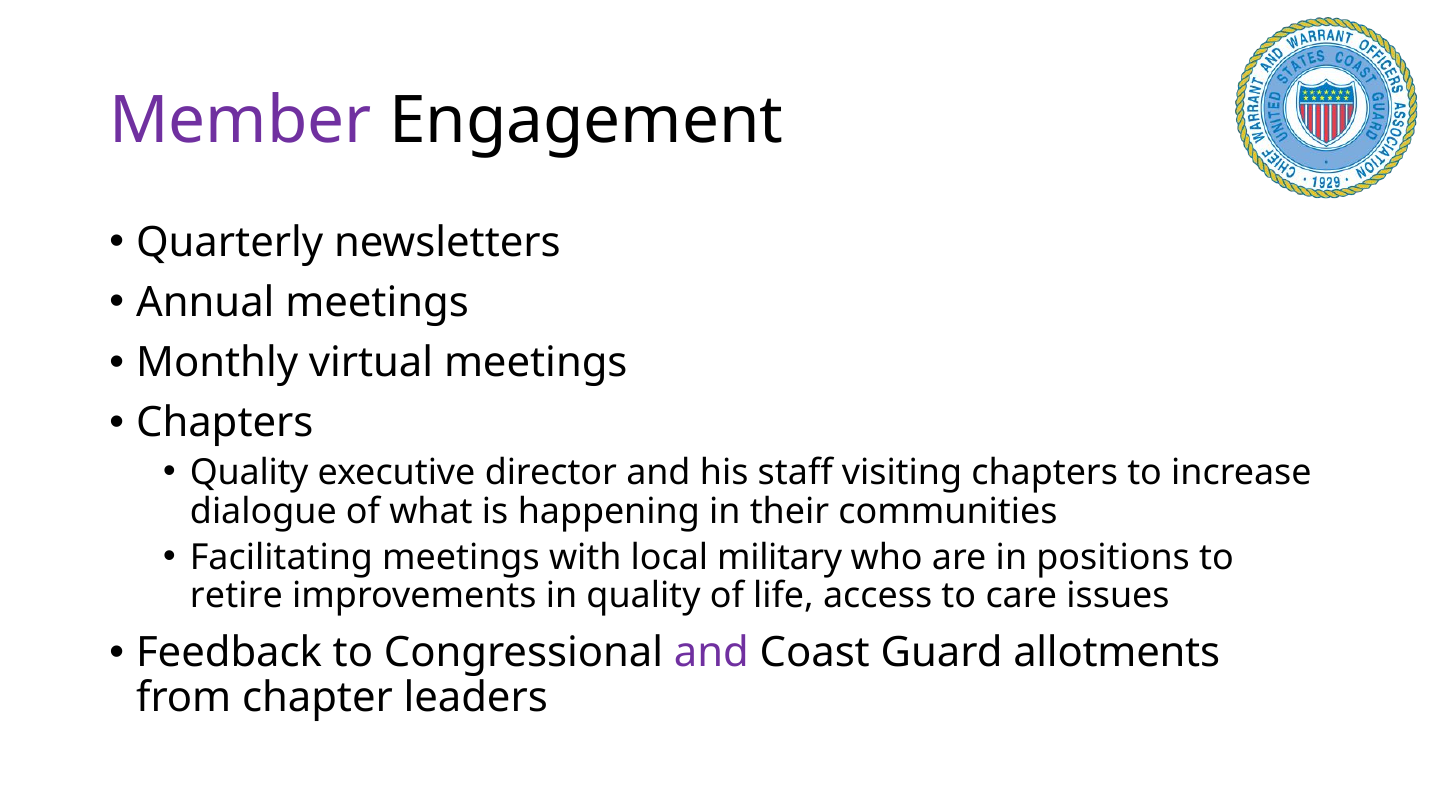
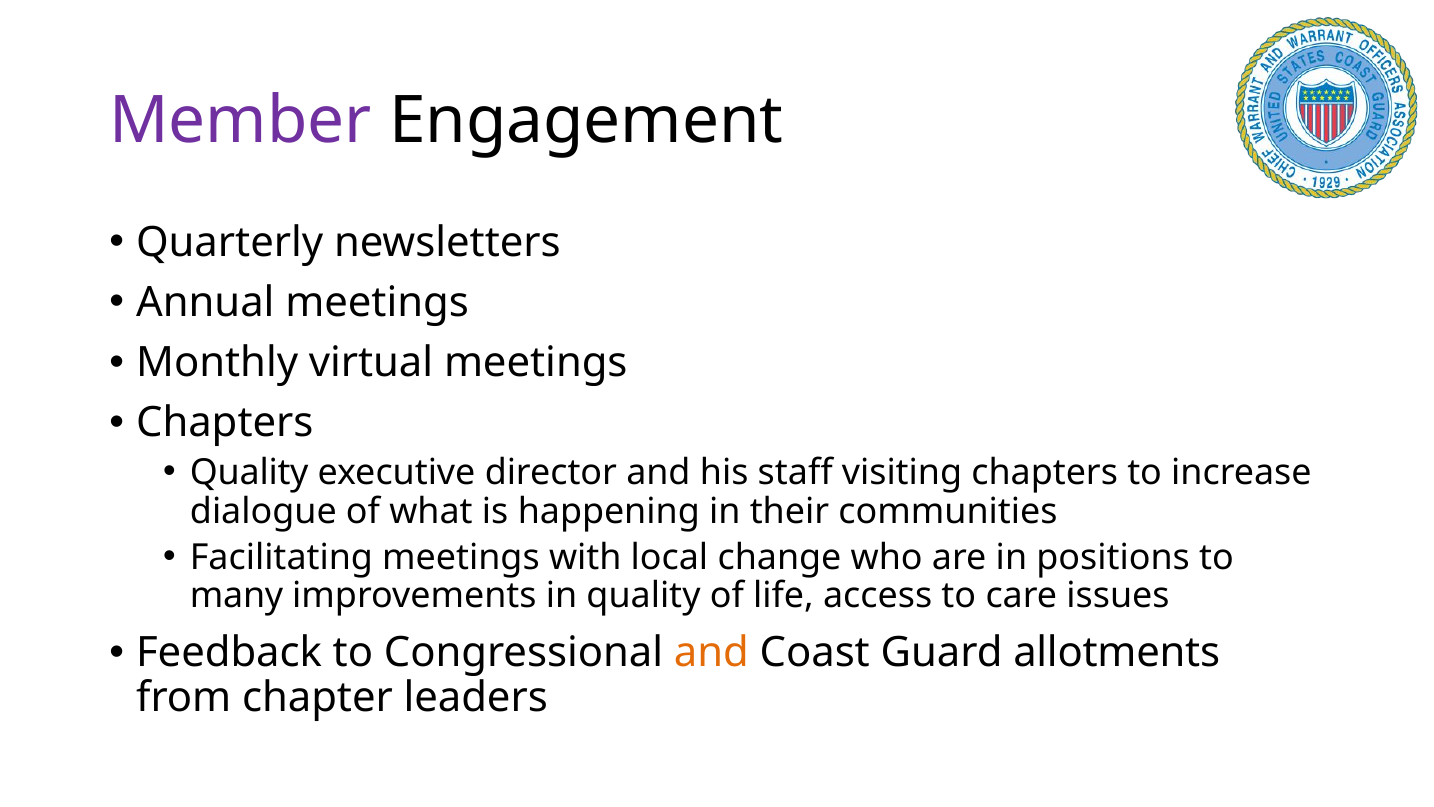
military: military -> change (780, 557)
retire: retire -> many (237, 596)
and colour: purple -> orange (711, 653)
